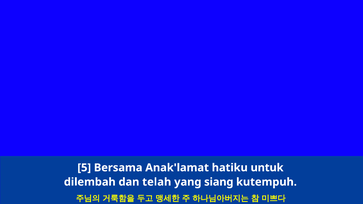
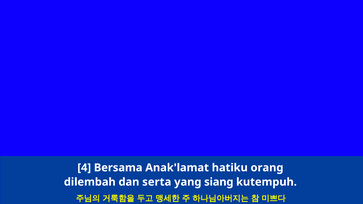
5: 5 -> 4 (84, 168)
untuk: untuk -> orang (267, 168)
telah: telah -> serta (157, 182)
